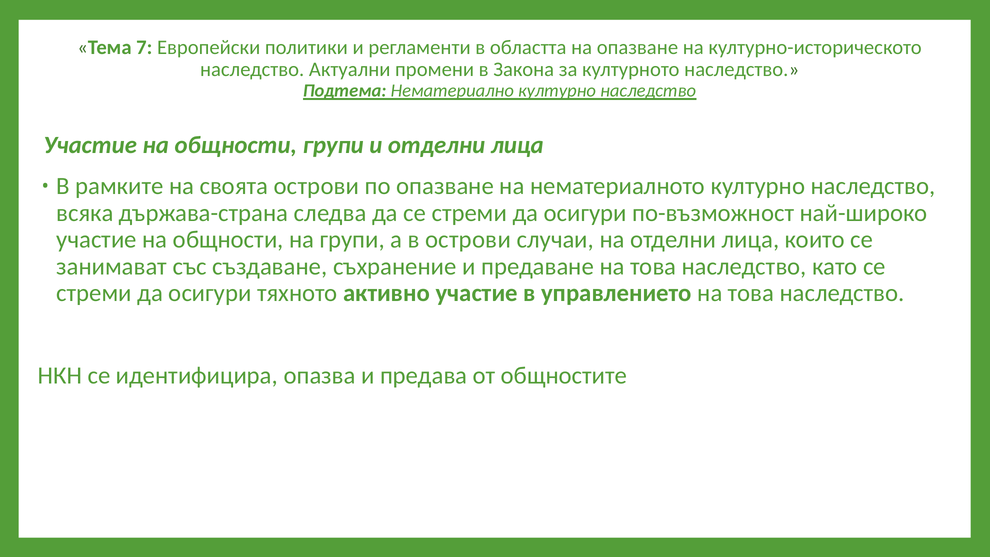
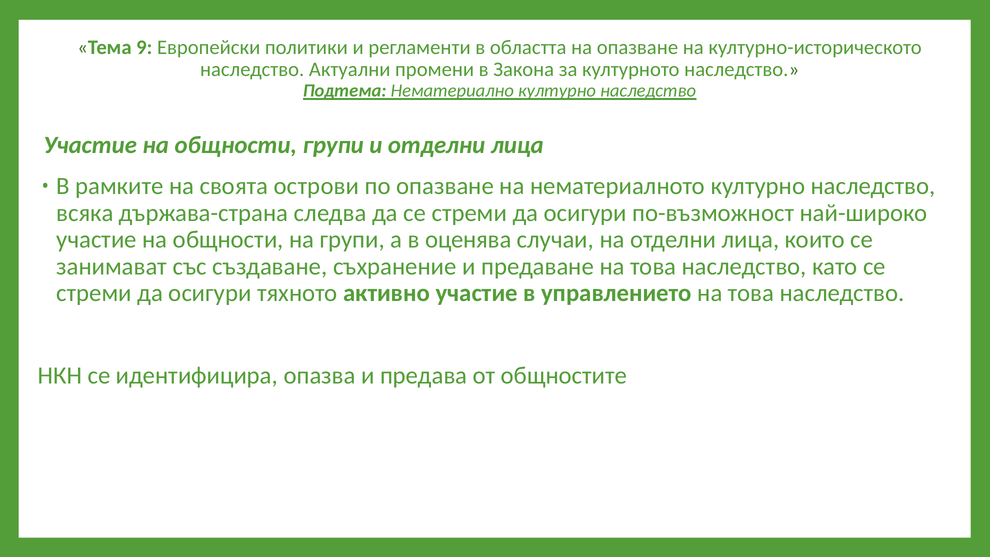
7: 7 -> 9 (144, 47)
в острови: острови -> оценява (468, 240)
